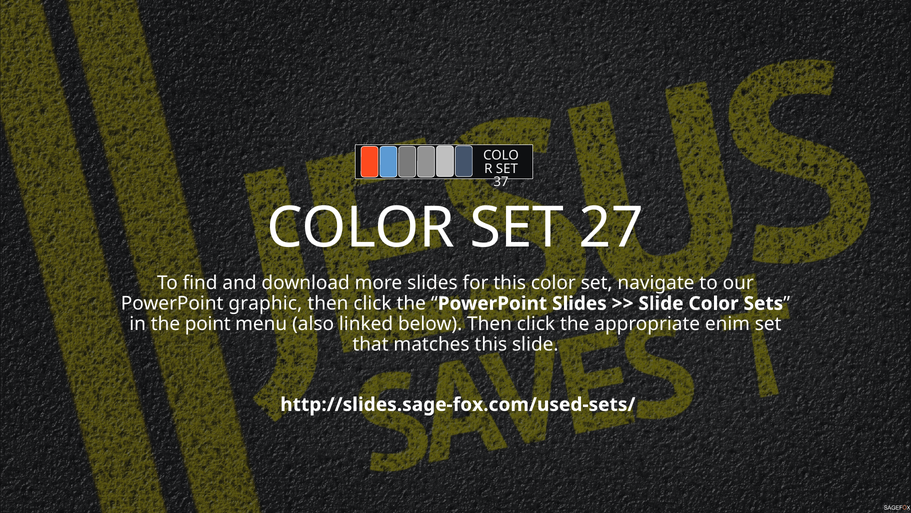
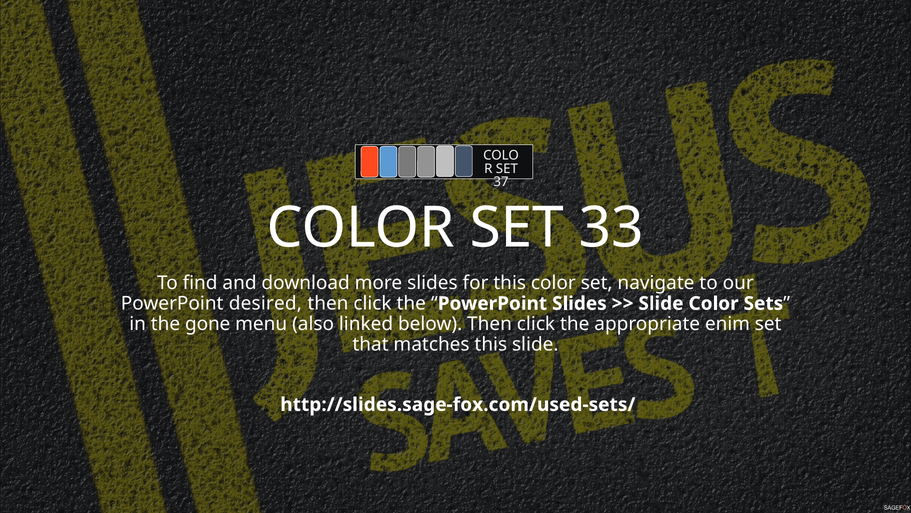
27: 27 -> 33 (611, 228)
graphic: graphic -> desired (265, 303)
point: point -> gone (208, 324)
